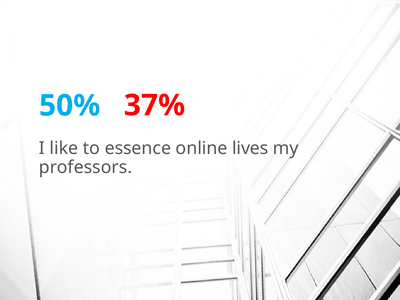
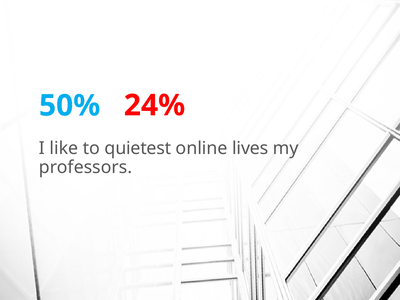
37%: 37% -> 24% (154, 105)
essence: essence -> quietest (138, 148)
